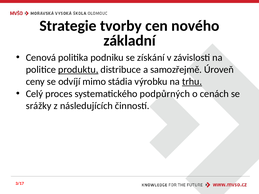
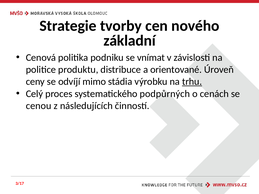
získání: získání -> vnímat (151, 58)
produktu underline: present -> none (78, 70)
samozřejmě: samozřejmě -> orientované (176, 70)
srážky: srážky -> cenou (39, 106)
